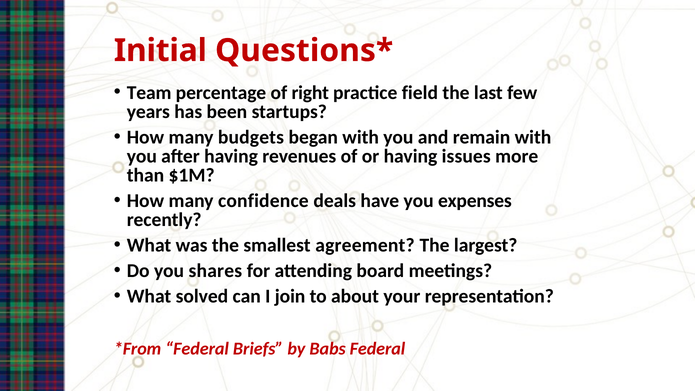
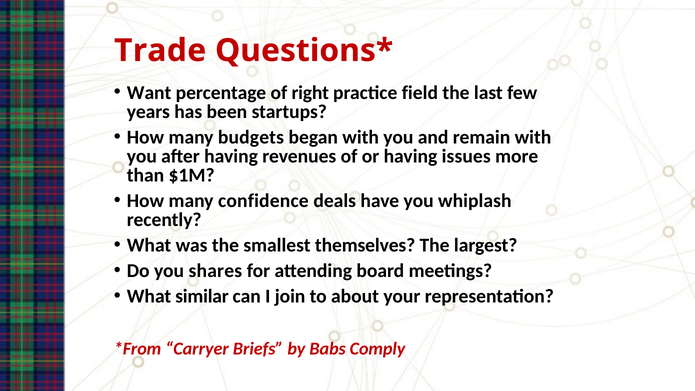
Initial: Initial -> Trade (160, 51)
Team: Team -> Want (149, 93)
expenses: expenses -> whiplash (475, 201)
agreement: agreement -> themselves (365, 245)
solved: solved -> similar (202, 296)
Federal: Federal -> Carryer (197, 349)
Babs Federal: Federal -> Comply (377, 349)
